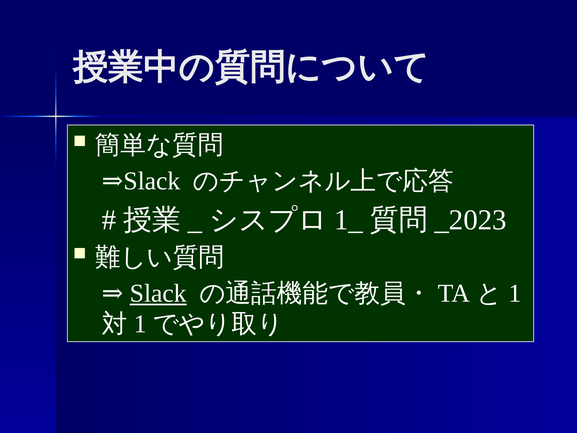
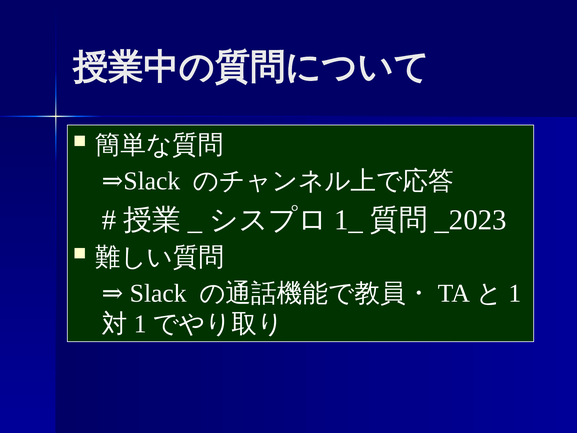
Slack underline: present -> none (158, 293)
